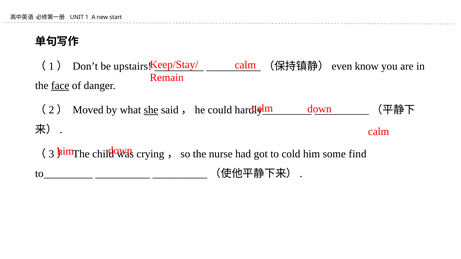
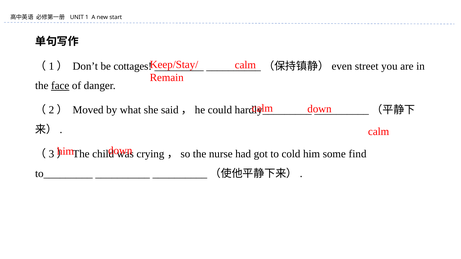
upstairs: upstairs -> cottages (133, 66)
know: know -> street (367, 66)
she underline: present -> none (151, 110)
